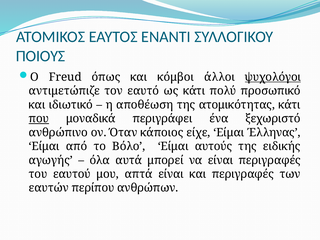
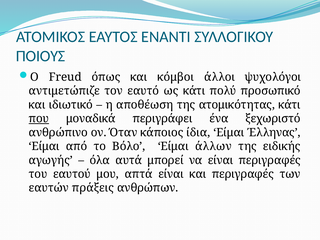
ψυχολόγοι underline: present -> none (273, 77)
είχε: είχε -> ίδια (198, 132)
αυτούς: αυτούς -> άλλων (213, 146)
περίπου: περίπου -> πράξεις (93, 188)
